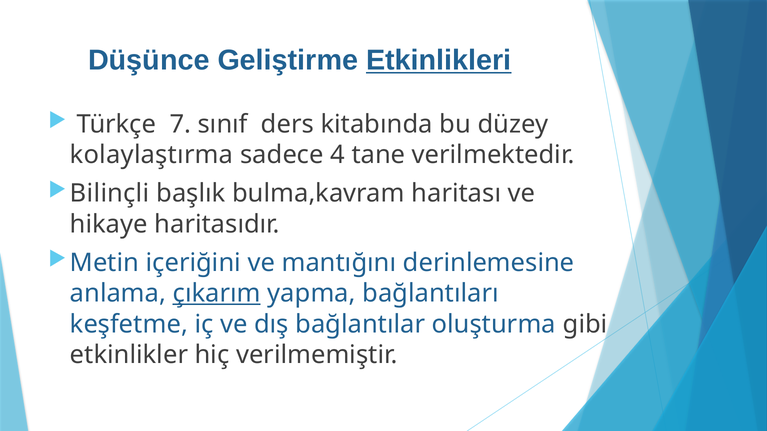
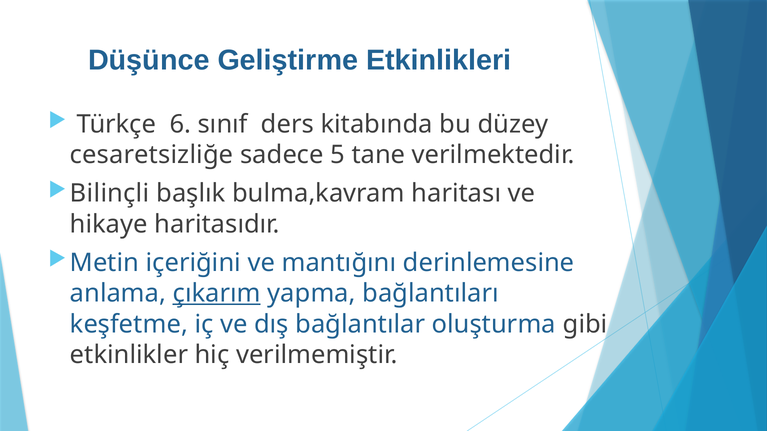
Etkinlikleri underline: present -> none (439, 60)
7: 7 -> 6 (180, 124)
kolaylaştırma: kolaylaştırma -> cesaretsizliğe (152, 155)
4: 4 -> 5 (338, 155)
